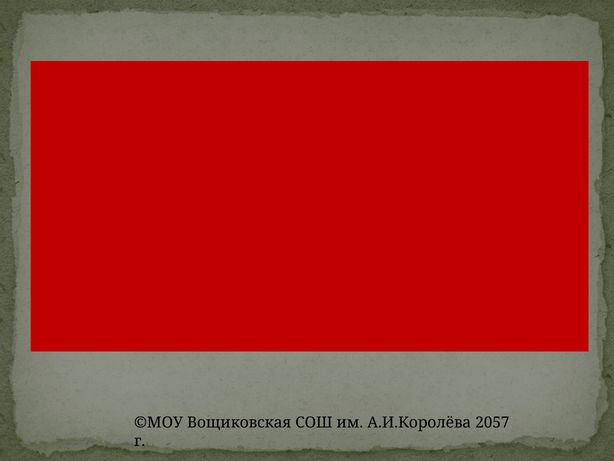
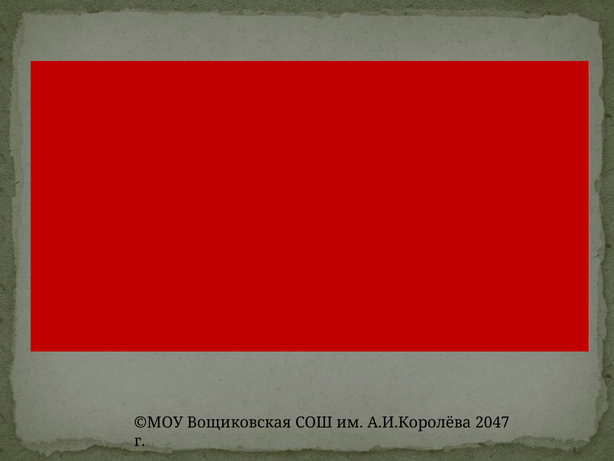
2057: 2057 -> 2047 (492, 422)
